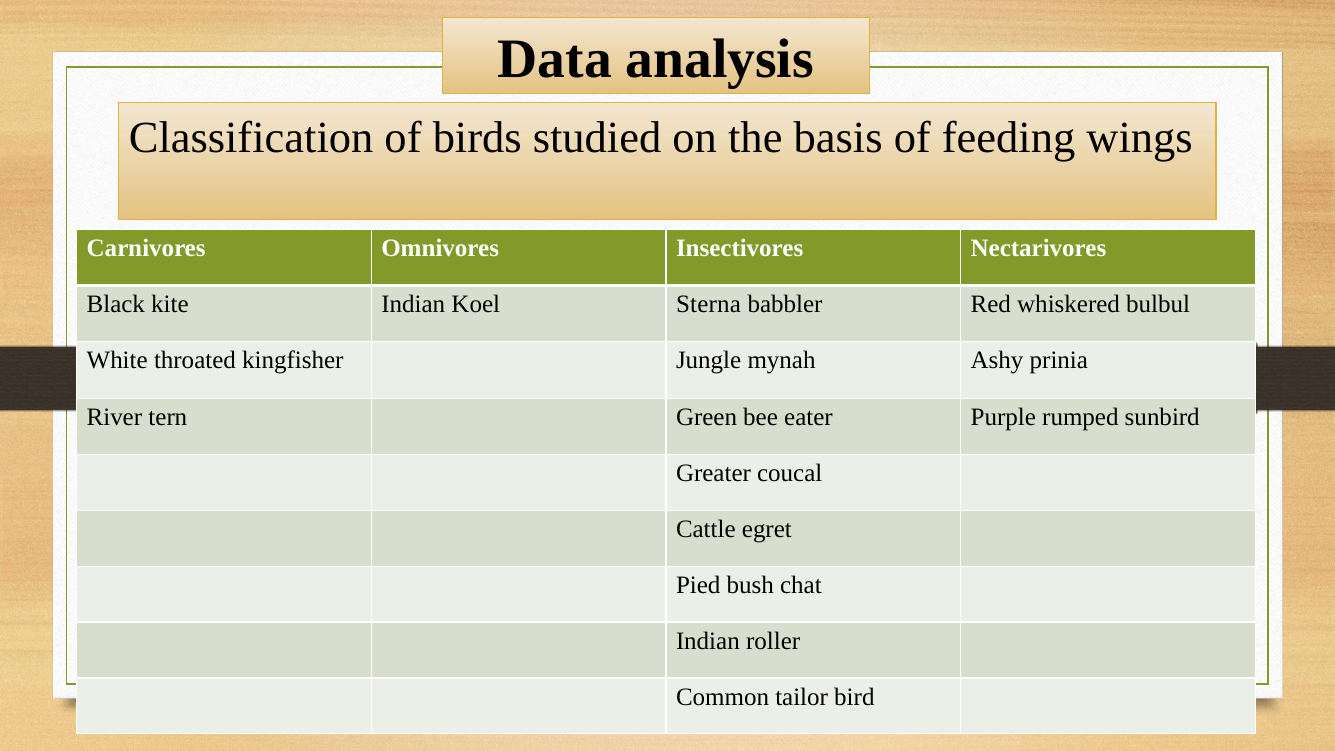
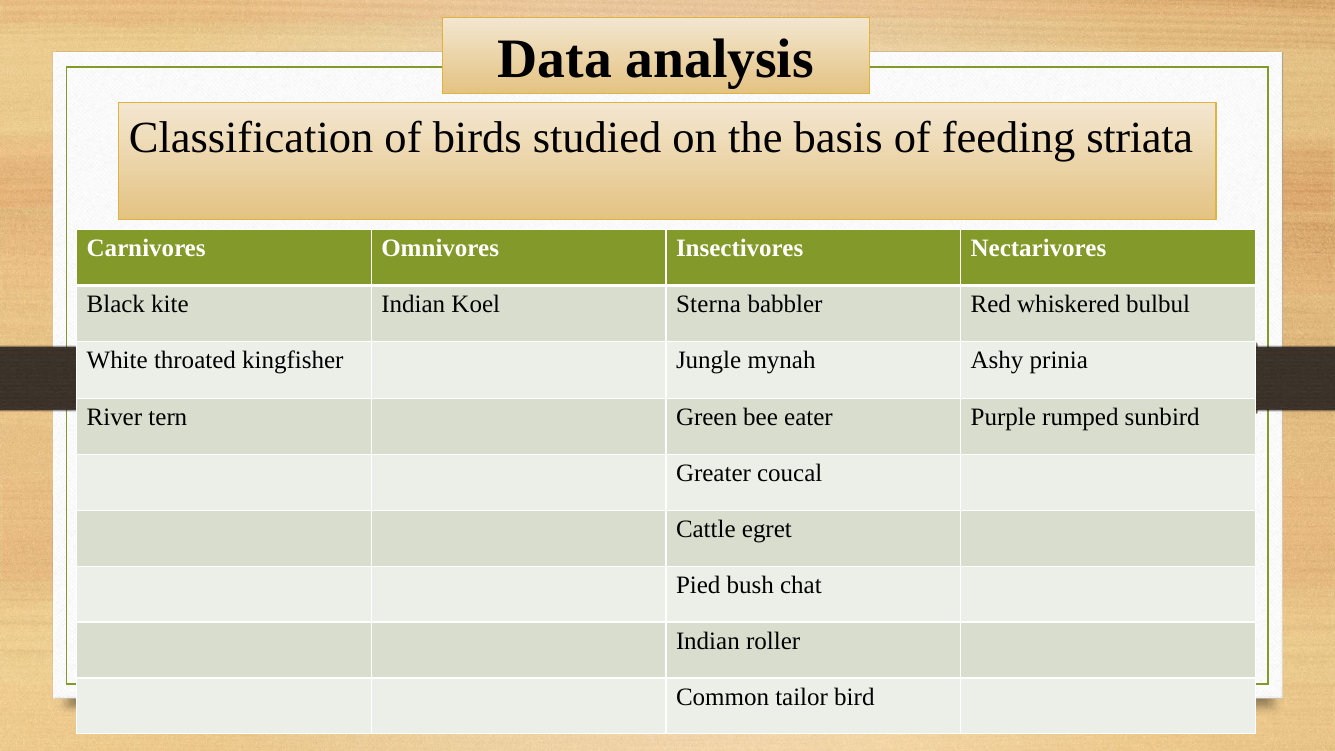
wings: wings -> striata (1140, 138)
